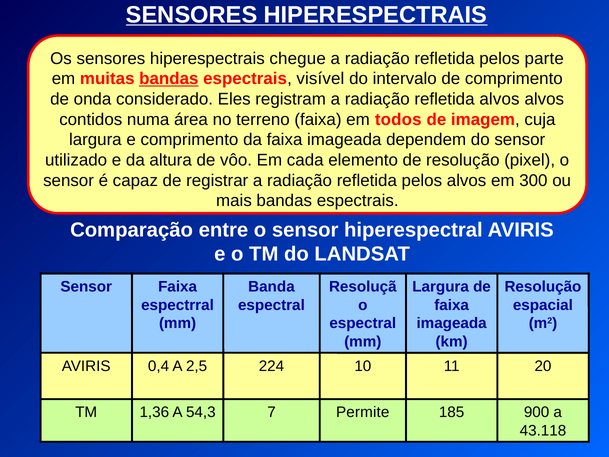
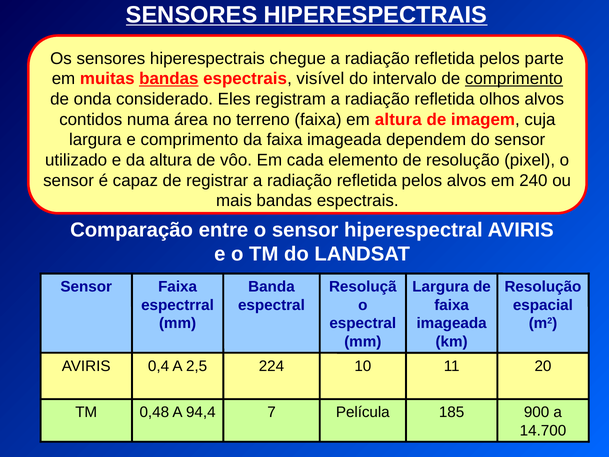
comprimento underline: none -> present (514, 79)
refletida alvos: alvos -> olhos (500, 99)
em todos: todos -> altura (398, 119)
300: 300 -> 240 (533, 180)
1,36: 1,36 -> 0,48 (154, 412)
54,3: 54,3 -> 94,4 (201, 412)
Permite: Permite -> Película (363, 412)
43.118: 43.118 -> 14.700 (543, 430)
